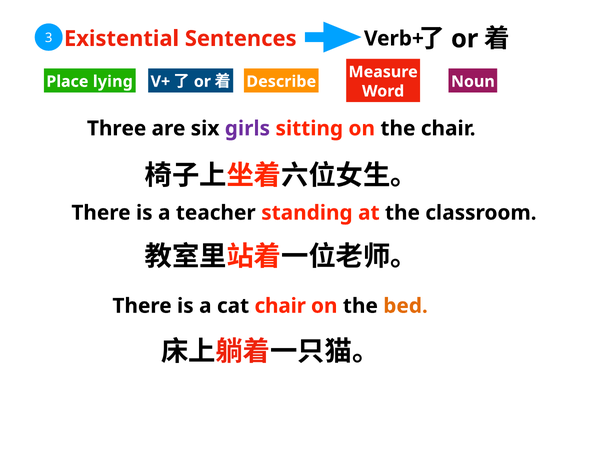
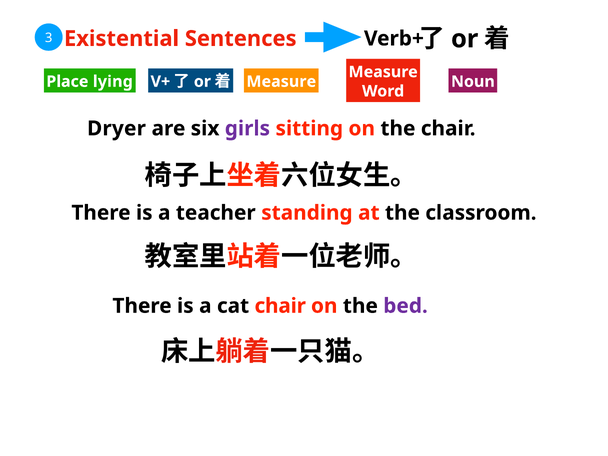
Describe: Describe -> Measure (281, 82)
Three: Three -> Dryer (116, 129)
bed colour: orange -> purple (406, 306)
